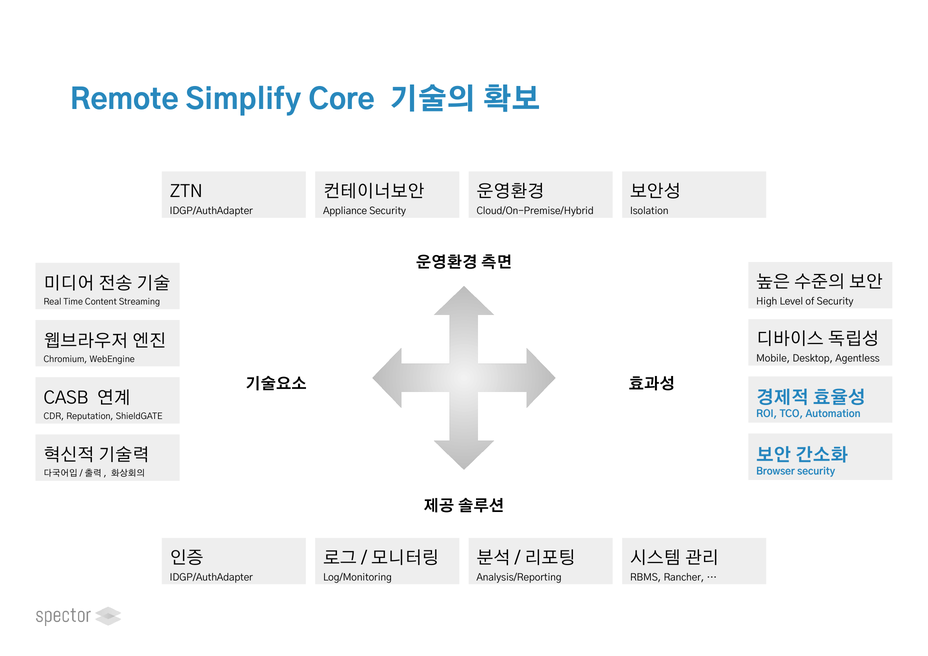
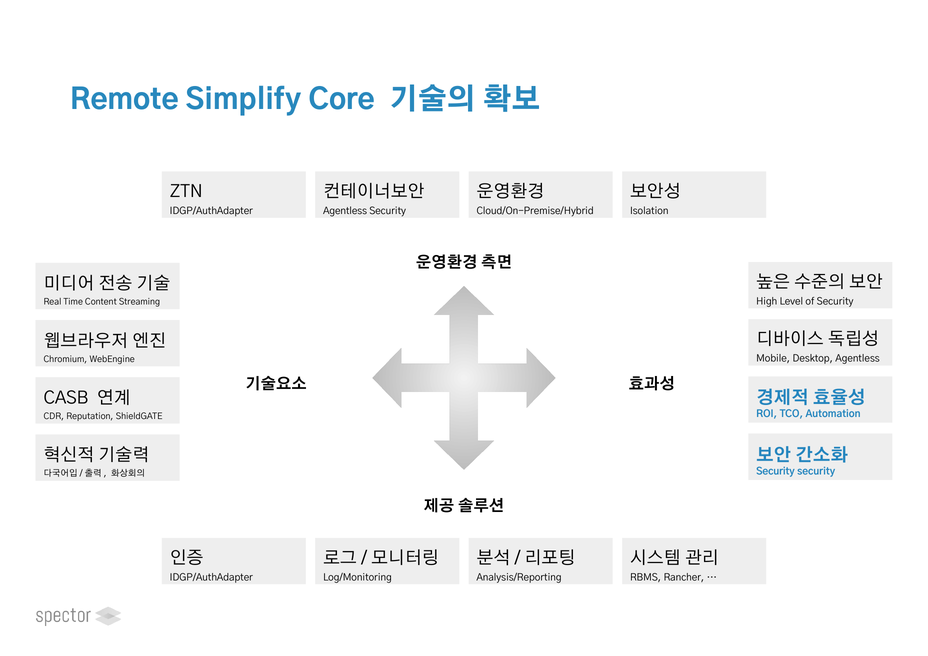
Appliance: Appliance -> Agentless (345, 211)
Browser: Browser -> Security (775, 471)
